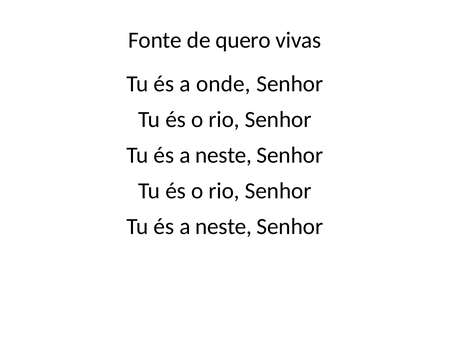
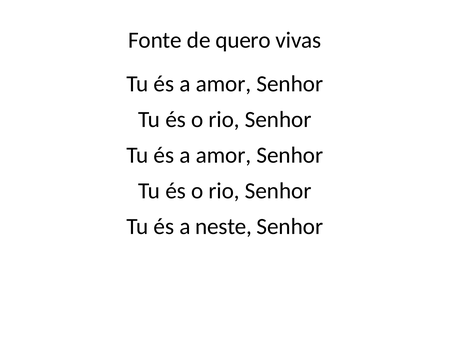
onde: onde -> amor (223, 84)
neste: neste -> amor (223, 155)
